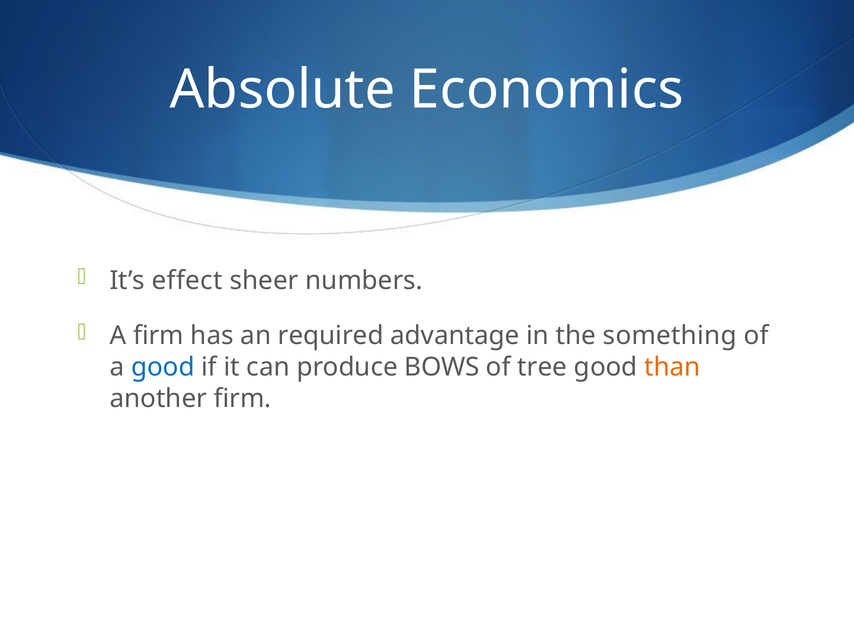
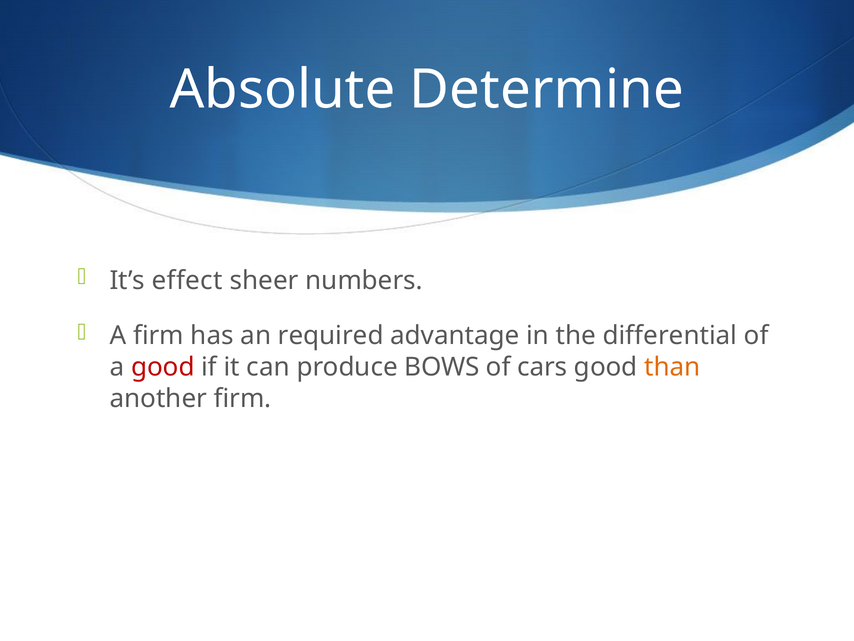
Economics: Economics -> Determine (547, 89)
something: something -> differential (670, 336)
good colour: blue -> red (163, 367)
tree: tree -> cars (542, 367)
